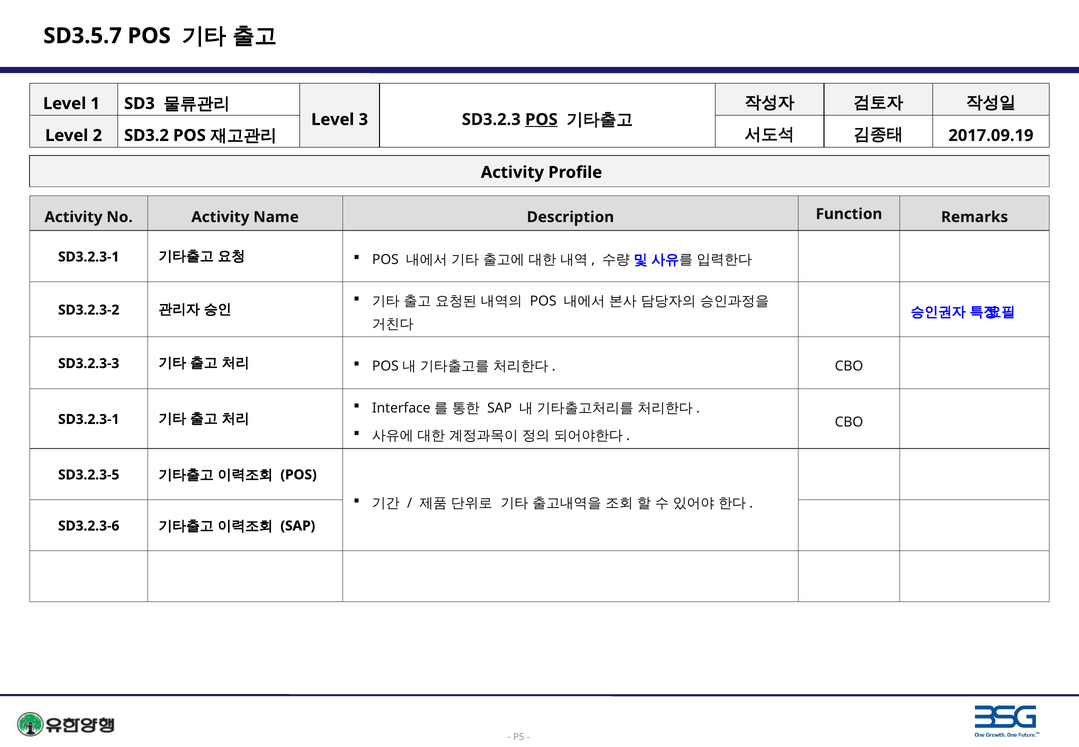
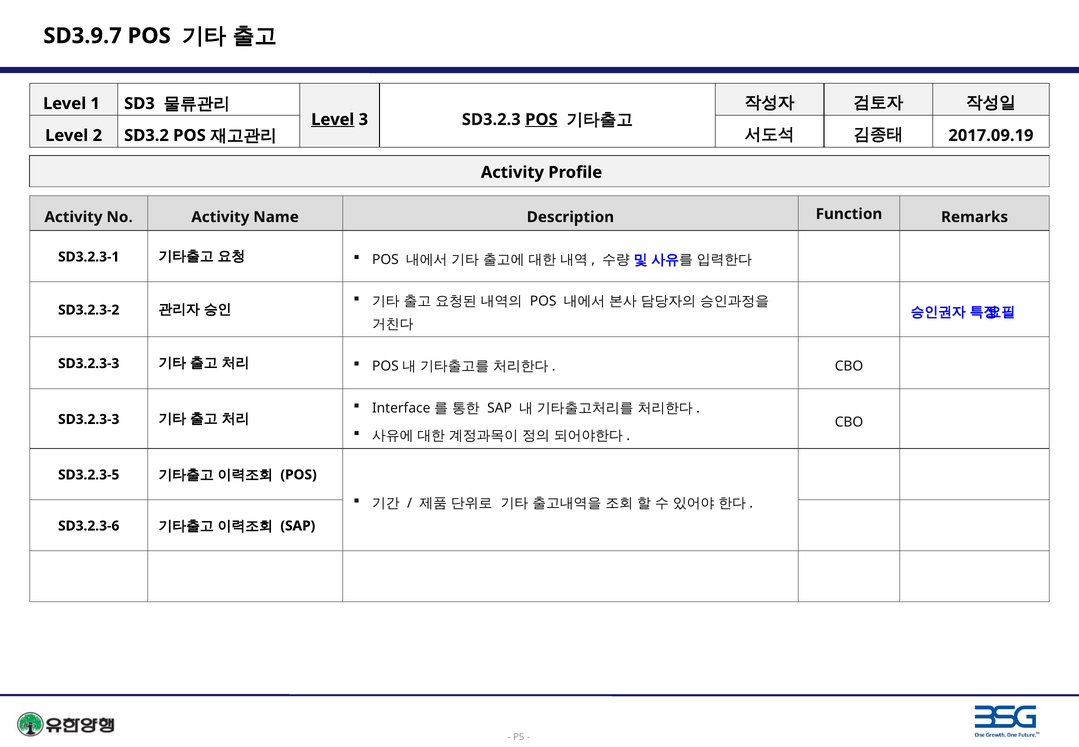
SD3.5.7: SD3.5.7 -> SD3.9.7 (83, 36)
Level underline: none -> present (333, 120)
SD3.2.3-1: SD3.2.3-1 -> SD3.2.3-3 (89, 419)
